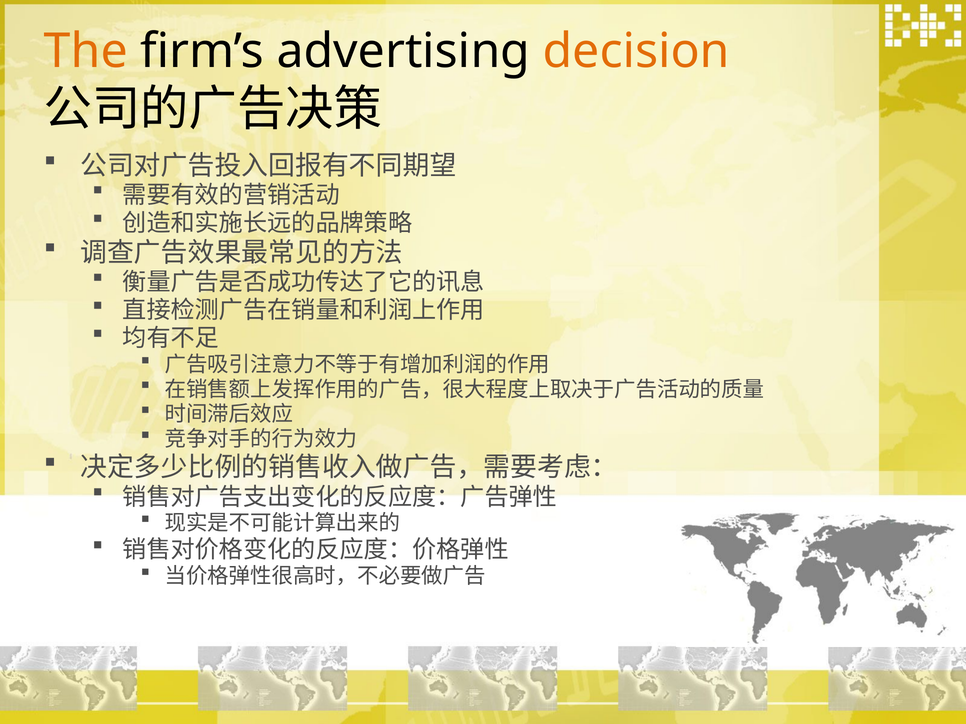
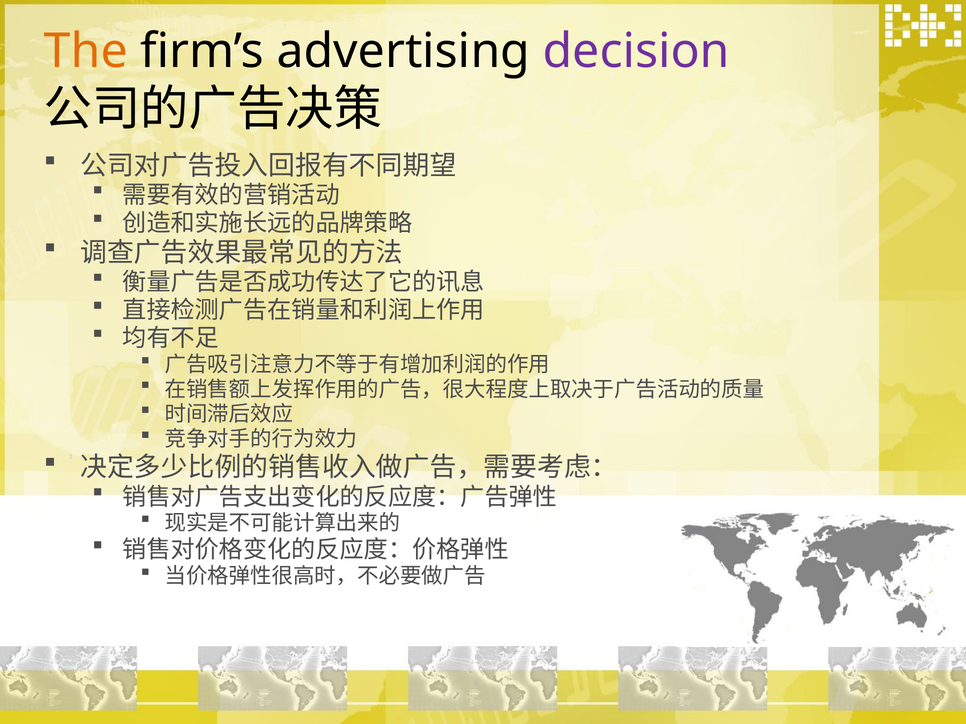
decision colour: orange -> purple (636, 51)
